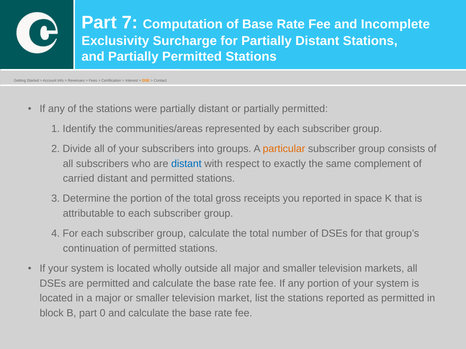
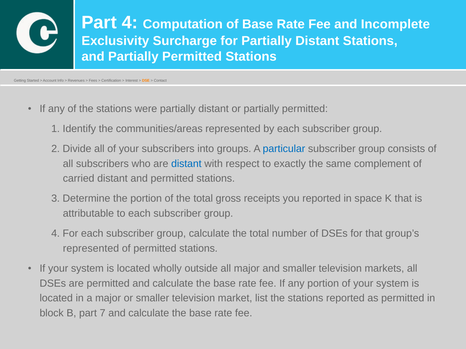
Part 7: 7 -> 4 (130, 23)
particular colour: orange -> blue (284, 149)
continuation: continuation -> represented (91, 249)
0: 0 -> 7 (103, 313)
